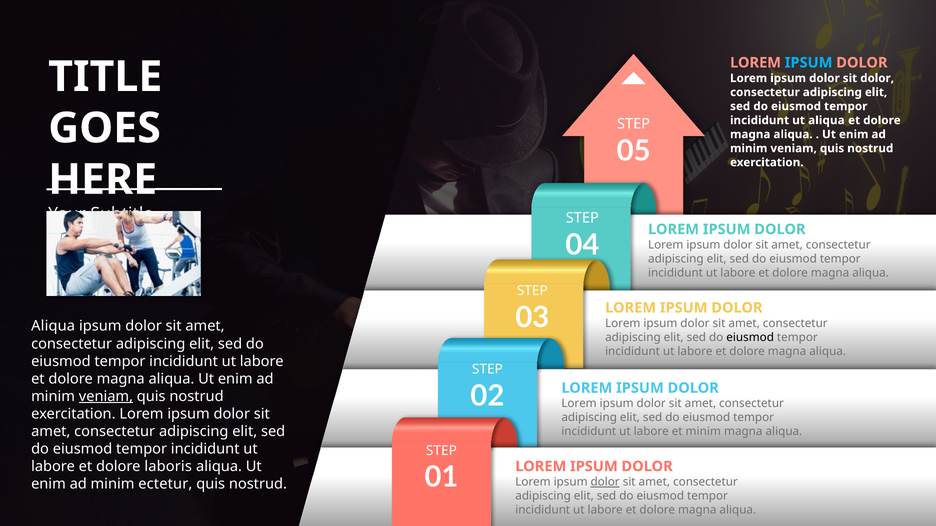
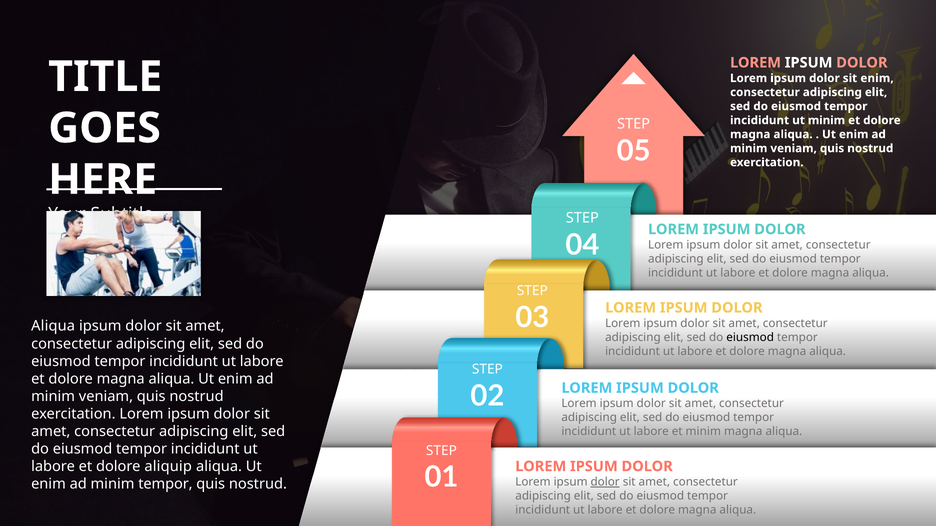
IPSUM colour: light blue -> white (809, 63)
sit dolor: dolor -> enim (877, 78)
ut aliqua: aliqua -> minim (826, 120)
veniam underline: present -> none (106, 397)
laboris: laboris -> aliquip (168, 467)
minim ectetur: ectetur -> tempor (165, 484)
